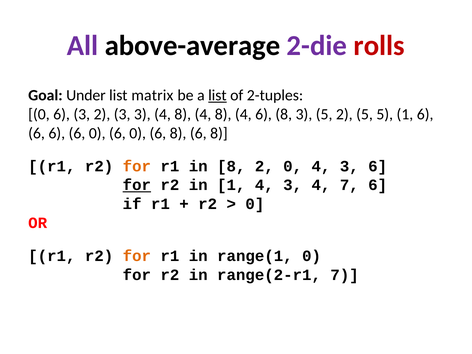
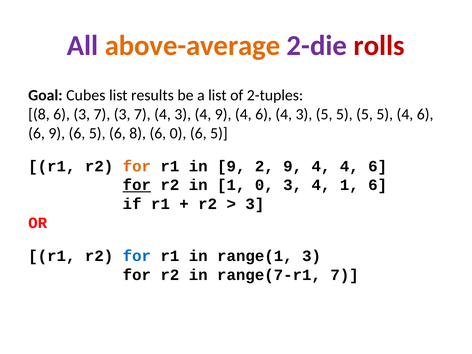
above-average colour: black -> orange (193, 46)
Under: Under -> Cubes (86, 95)
matrix: matrix -> results (152, 95)
list underline: present -> none (217, 95)
0: 0 -> 8 (39, 114)
6 3 2: 2 -> 7 (102, 114)
3: 3 -> 7 (142, 114)
8: 8 -> 3 (183, 114)
8: 8 -> 9 (223, 114)
4 6 8: 8 -> 4 (284, 114)
3 5 2: 2 -> 5 (344, 114)
5 1: 1 -> 4 (405, 114)
6: 6 -> 9 (57, 133)
0: 0 -> 5 (97, 133)
0: 0 -> 8 (138, 133)
8: 8 -> 0 (178, 133)
8: 8 -> 5 (219, 133)
in 8: 8 -> 9 (231, 166)
2 0: 0 -> 9 (293, 166)
3: 3 -> 4 (349, 166)
1 4: 4 -> 0 (264, 185)
4 7: 7 -> 1 (349, 185)
0: 0 -> 3 (255, 204)
for colour: orange -> blue (137, 256)
range(1 0: 0 -> 3 (312, 256)
range(2-r1: range(2-r1 -> range(7-r1 (269, 275)
